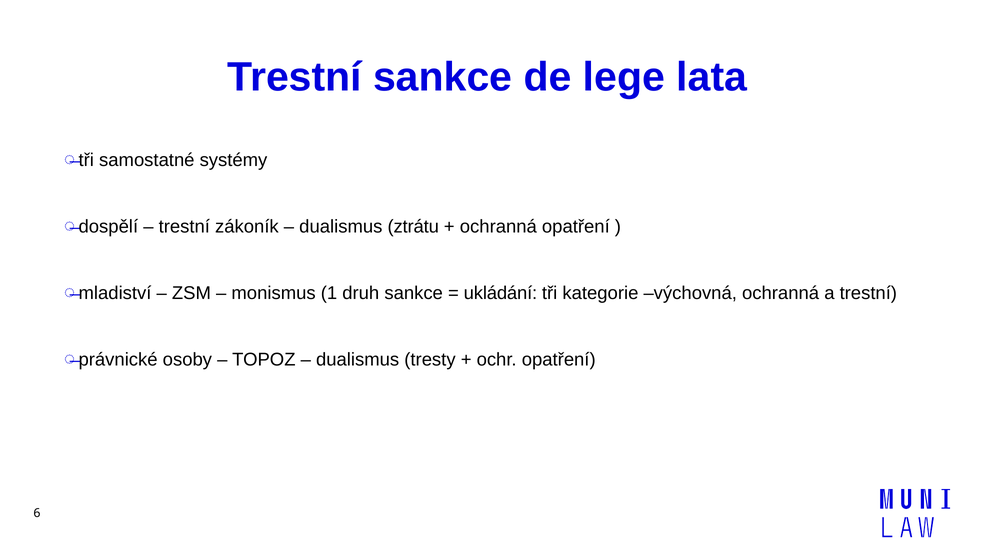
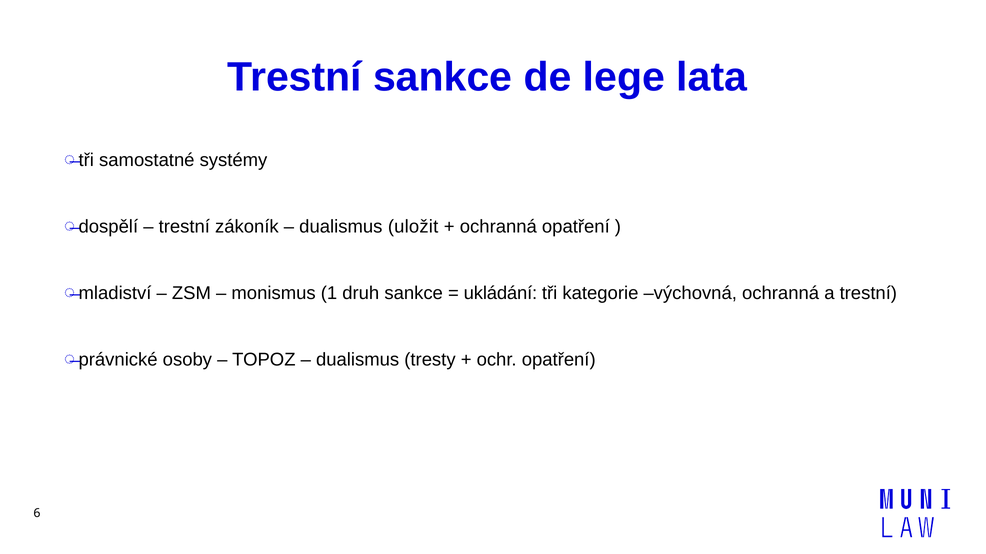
ztrátu: ztrátu -> uložit (413, 227)
